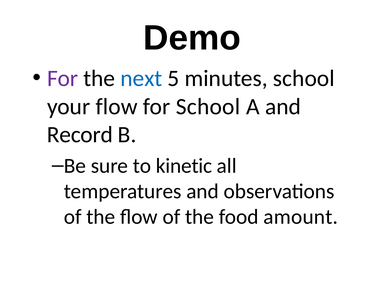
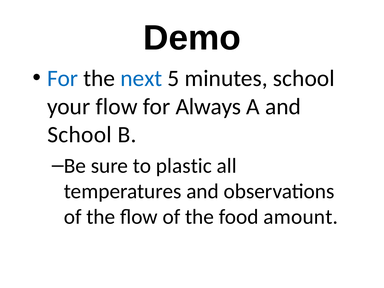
For colour: purple -> blue (63, 78)
for School: School -> Always (208, 107)
Record: Record -> School (80, 135)
kinetic: kinetic -> plastic (184, 166)
